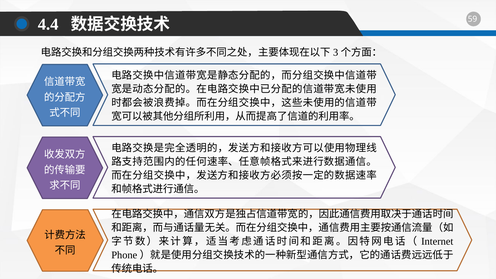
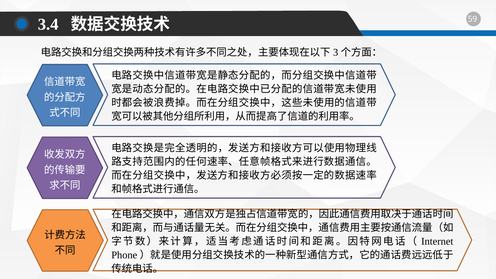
4.4: 4.4 -> 3.4 (48, 24)
